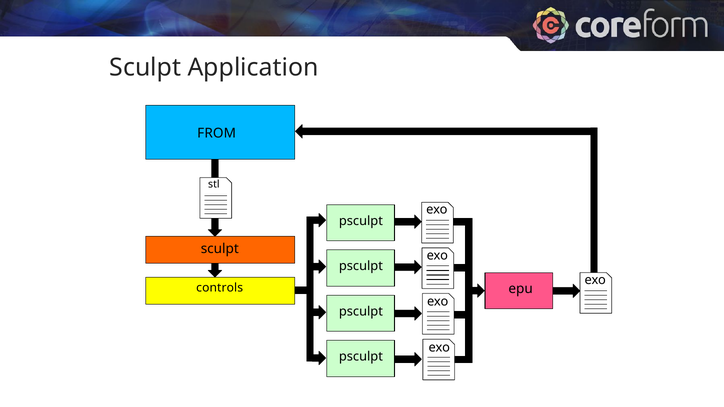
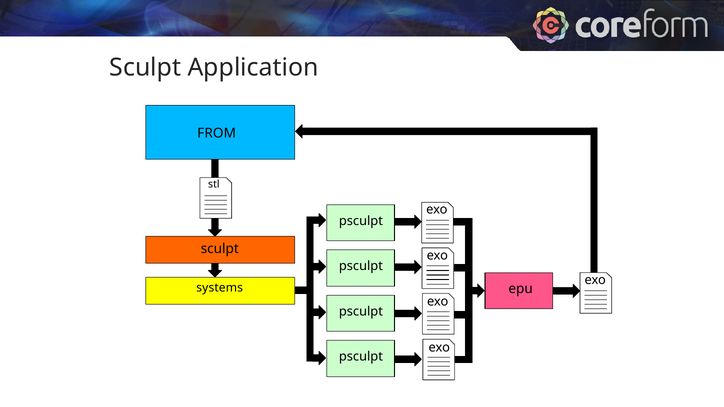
controls: controls -> systems (220, 288)
